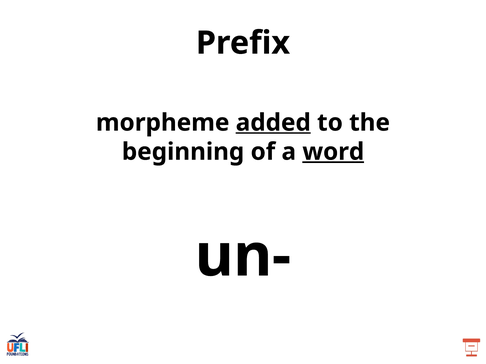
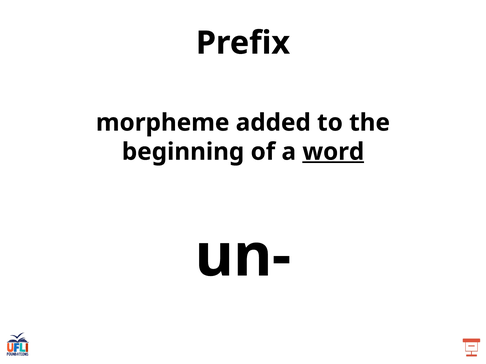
added underline: present -> none (273, 123)
